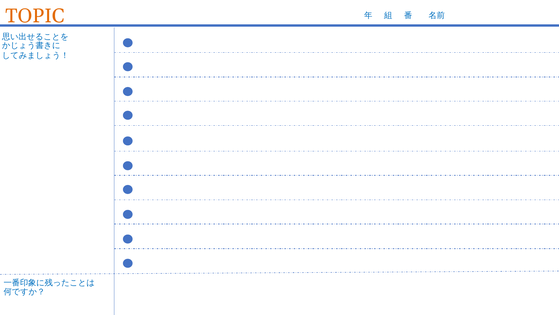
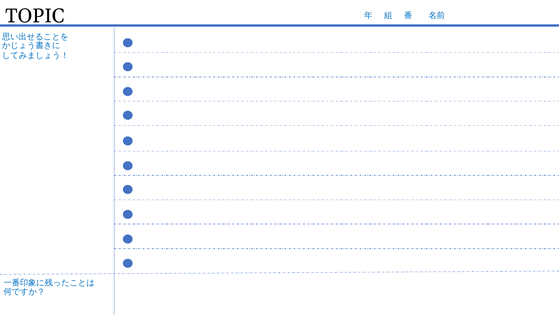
TOPIC colour: orange -> black (35, 16)
